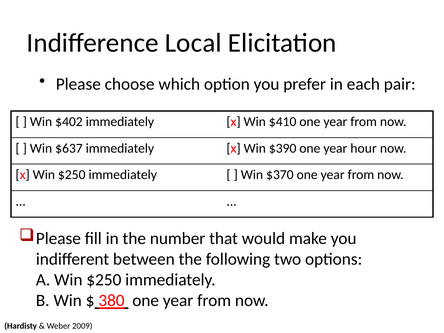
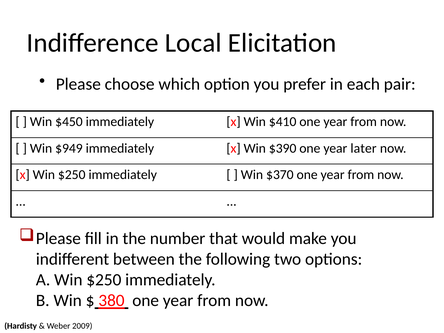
$402: $402 -> $450 (69, 122)
$637: $637 -> $949 (69, 148)
hour: hour -> later (364, 148)
